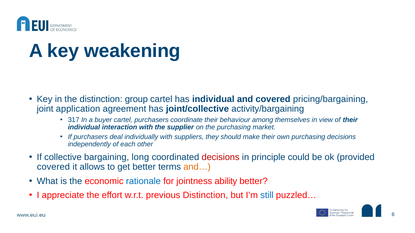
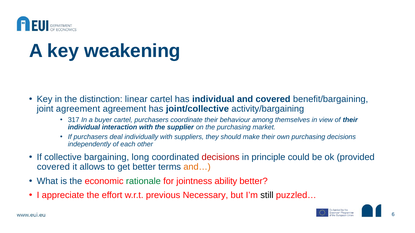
group: group -> linear (136, 99)
pricing/bargaining: pricing/bargaining -> benefit/bargaining (331, 99)
joint application: application -> agreement (78, 109)
rationale colour: blue -> green (143, 181)
previous Distinction: Distinction -> Necessary (205, 196)
still colour: blue -> black (267, 196)
